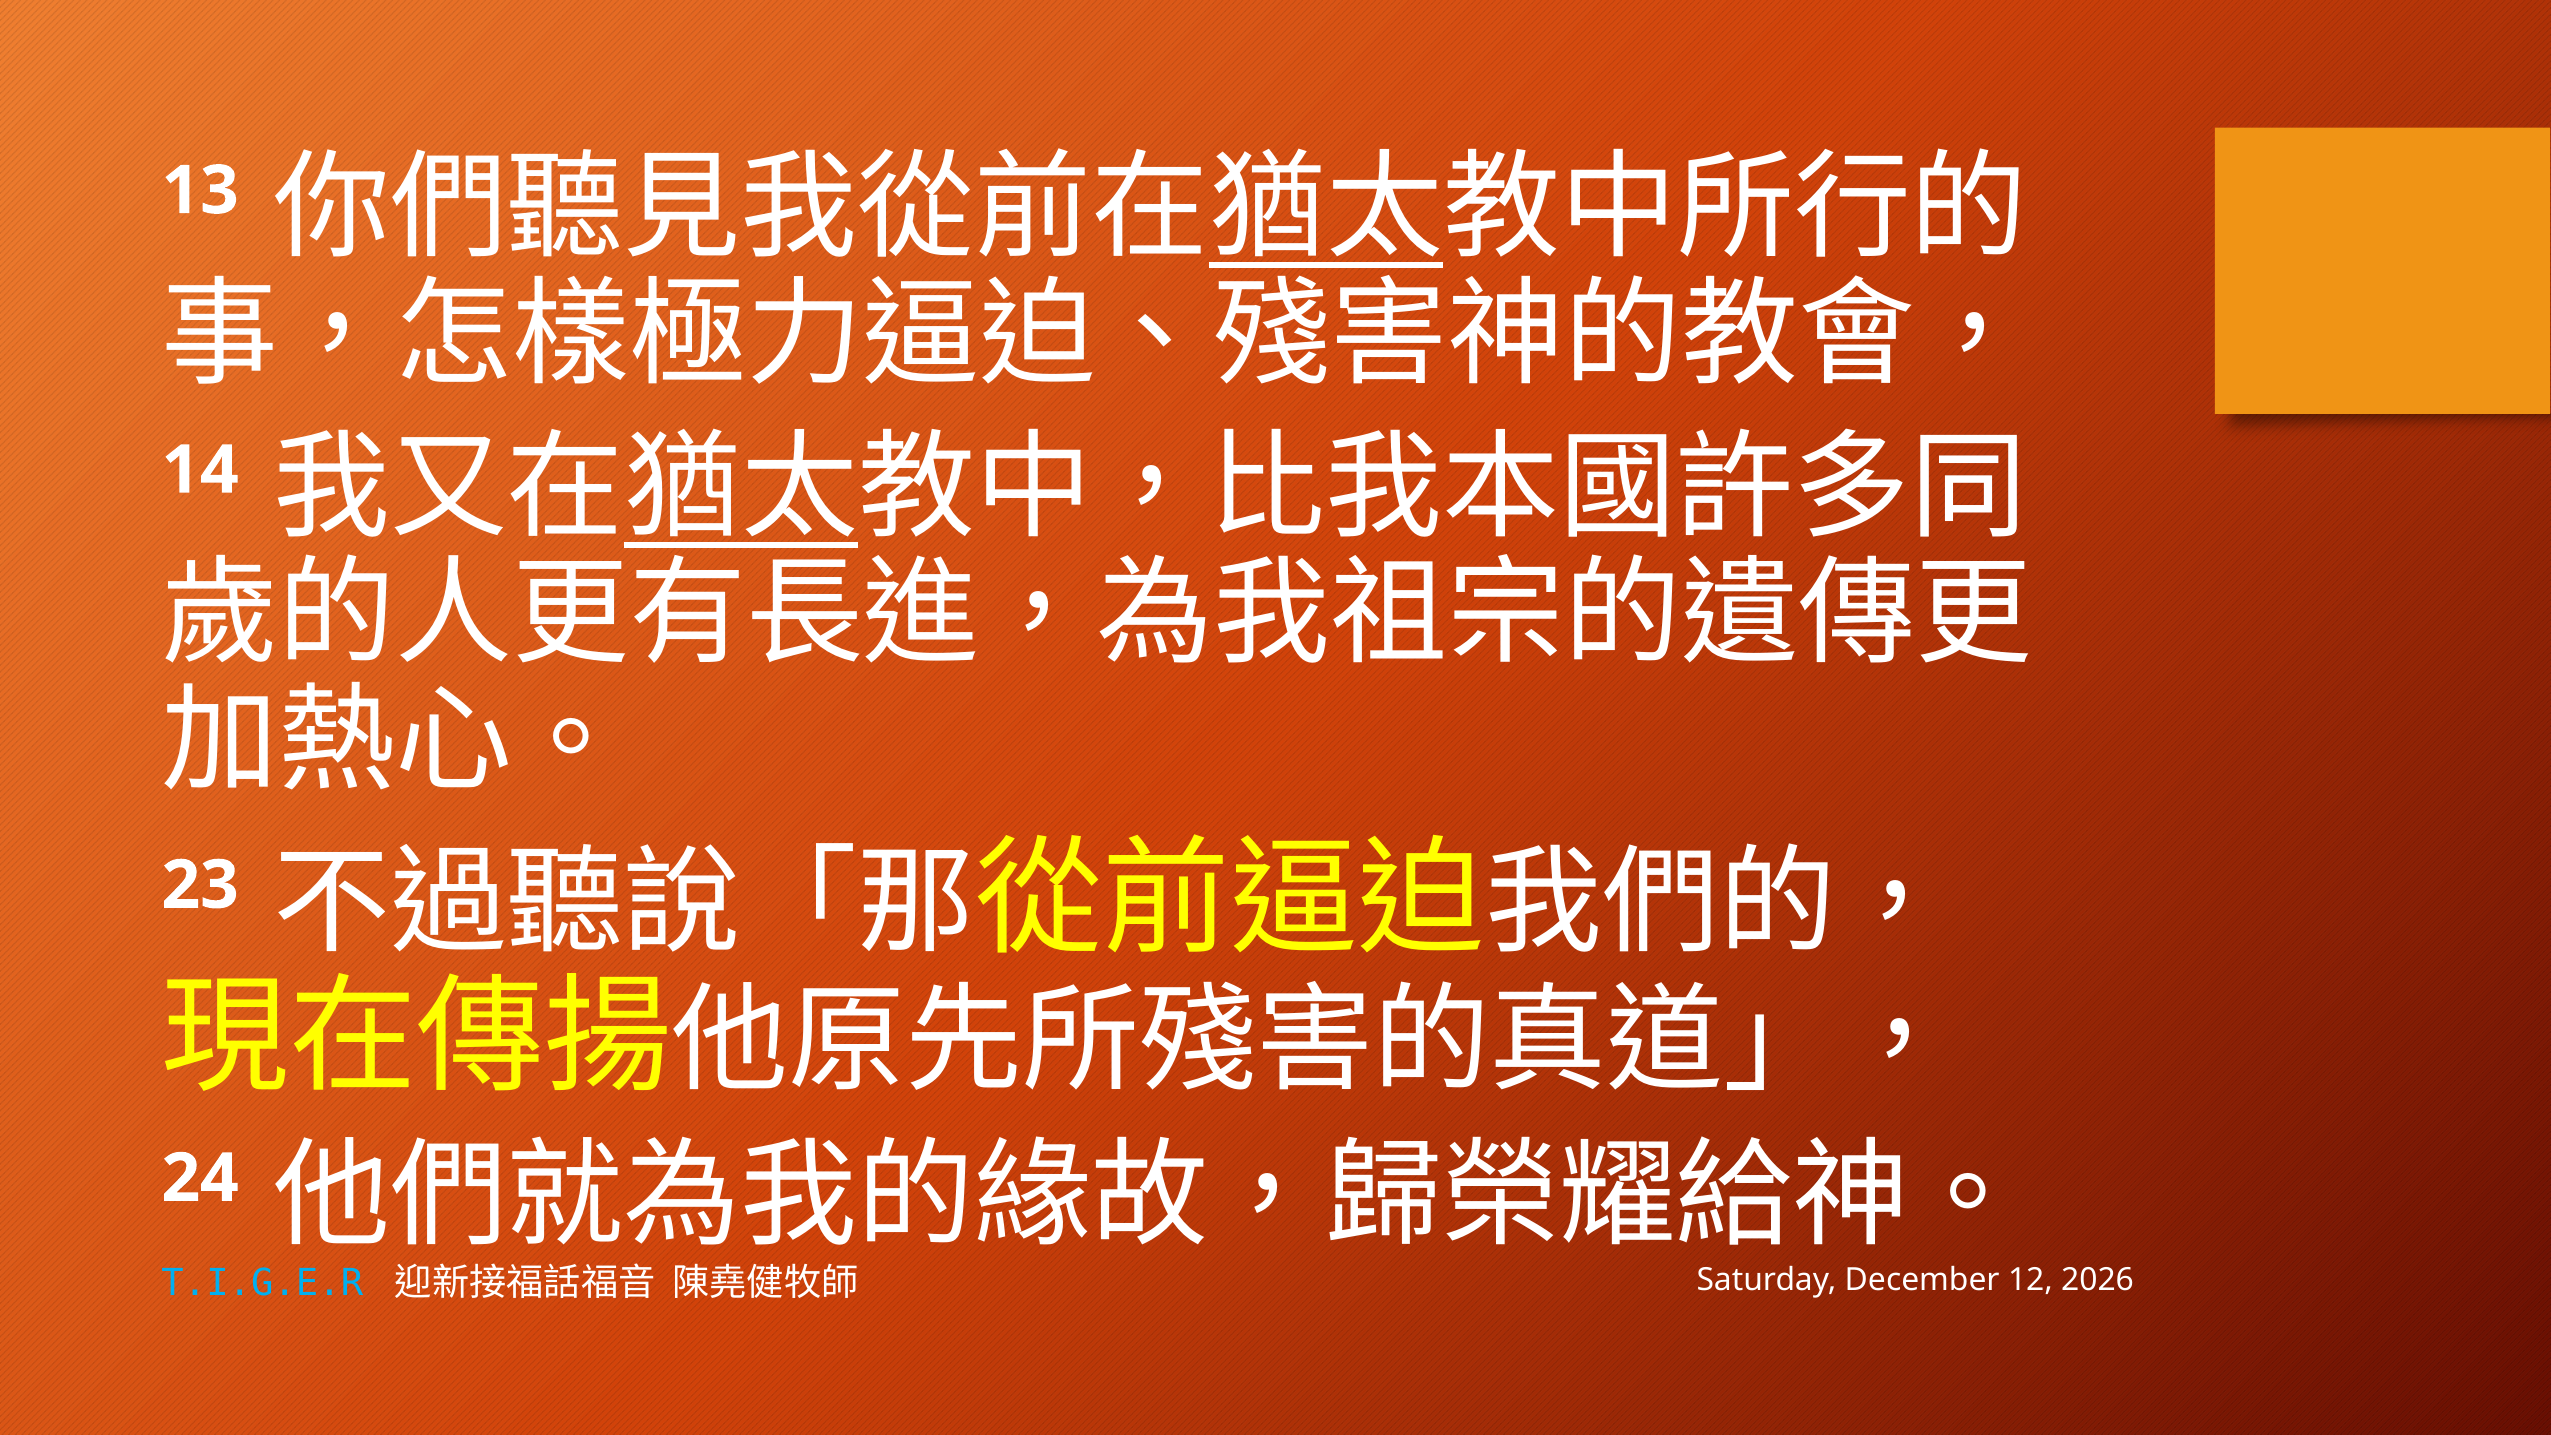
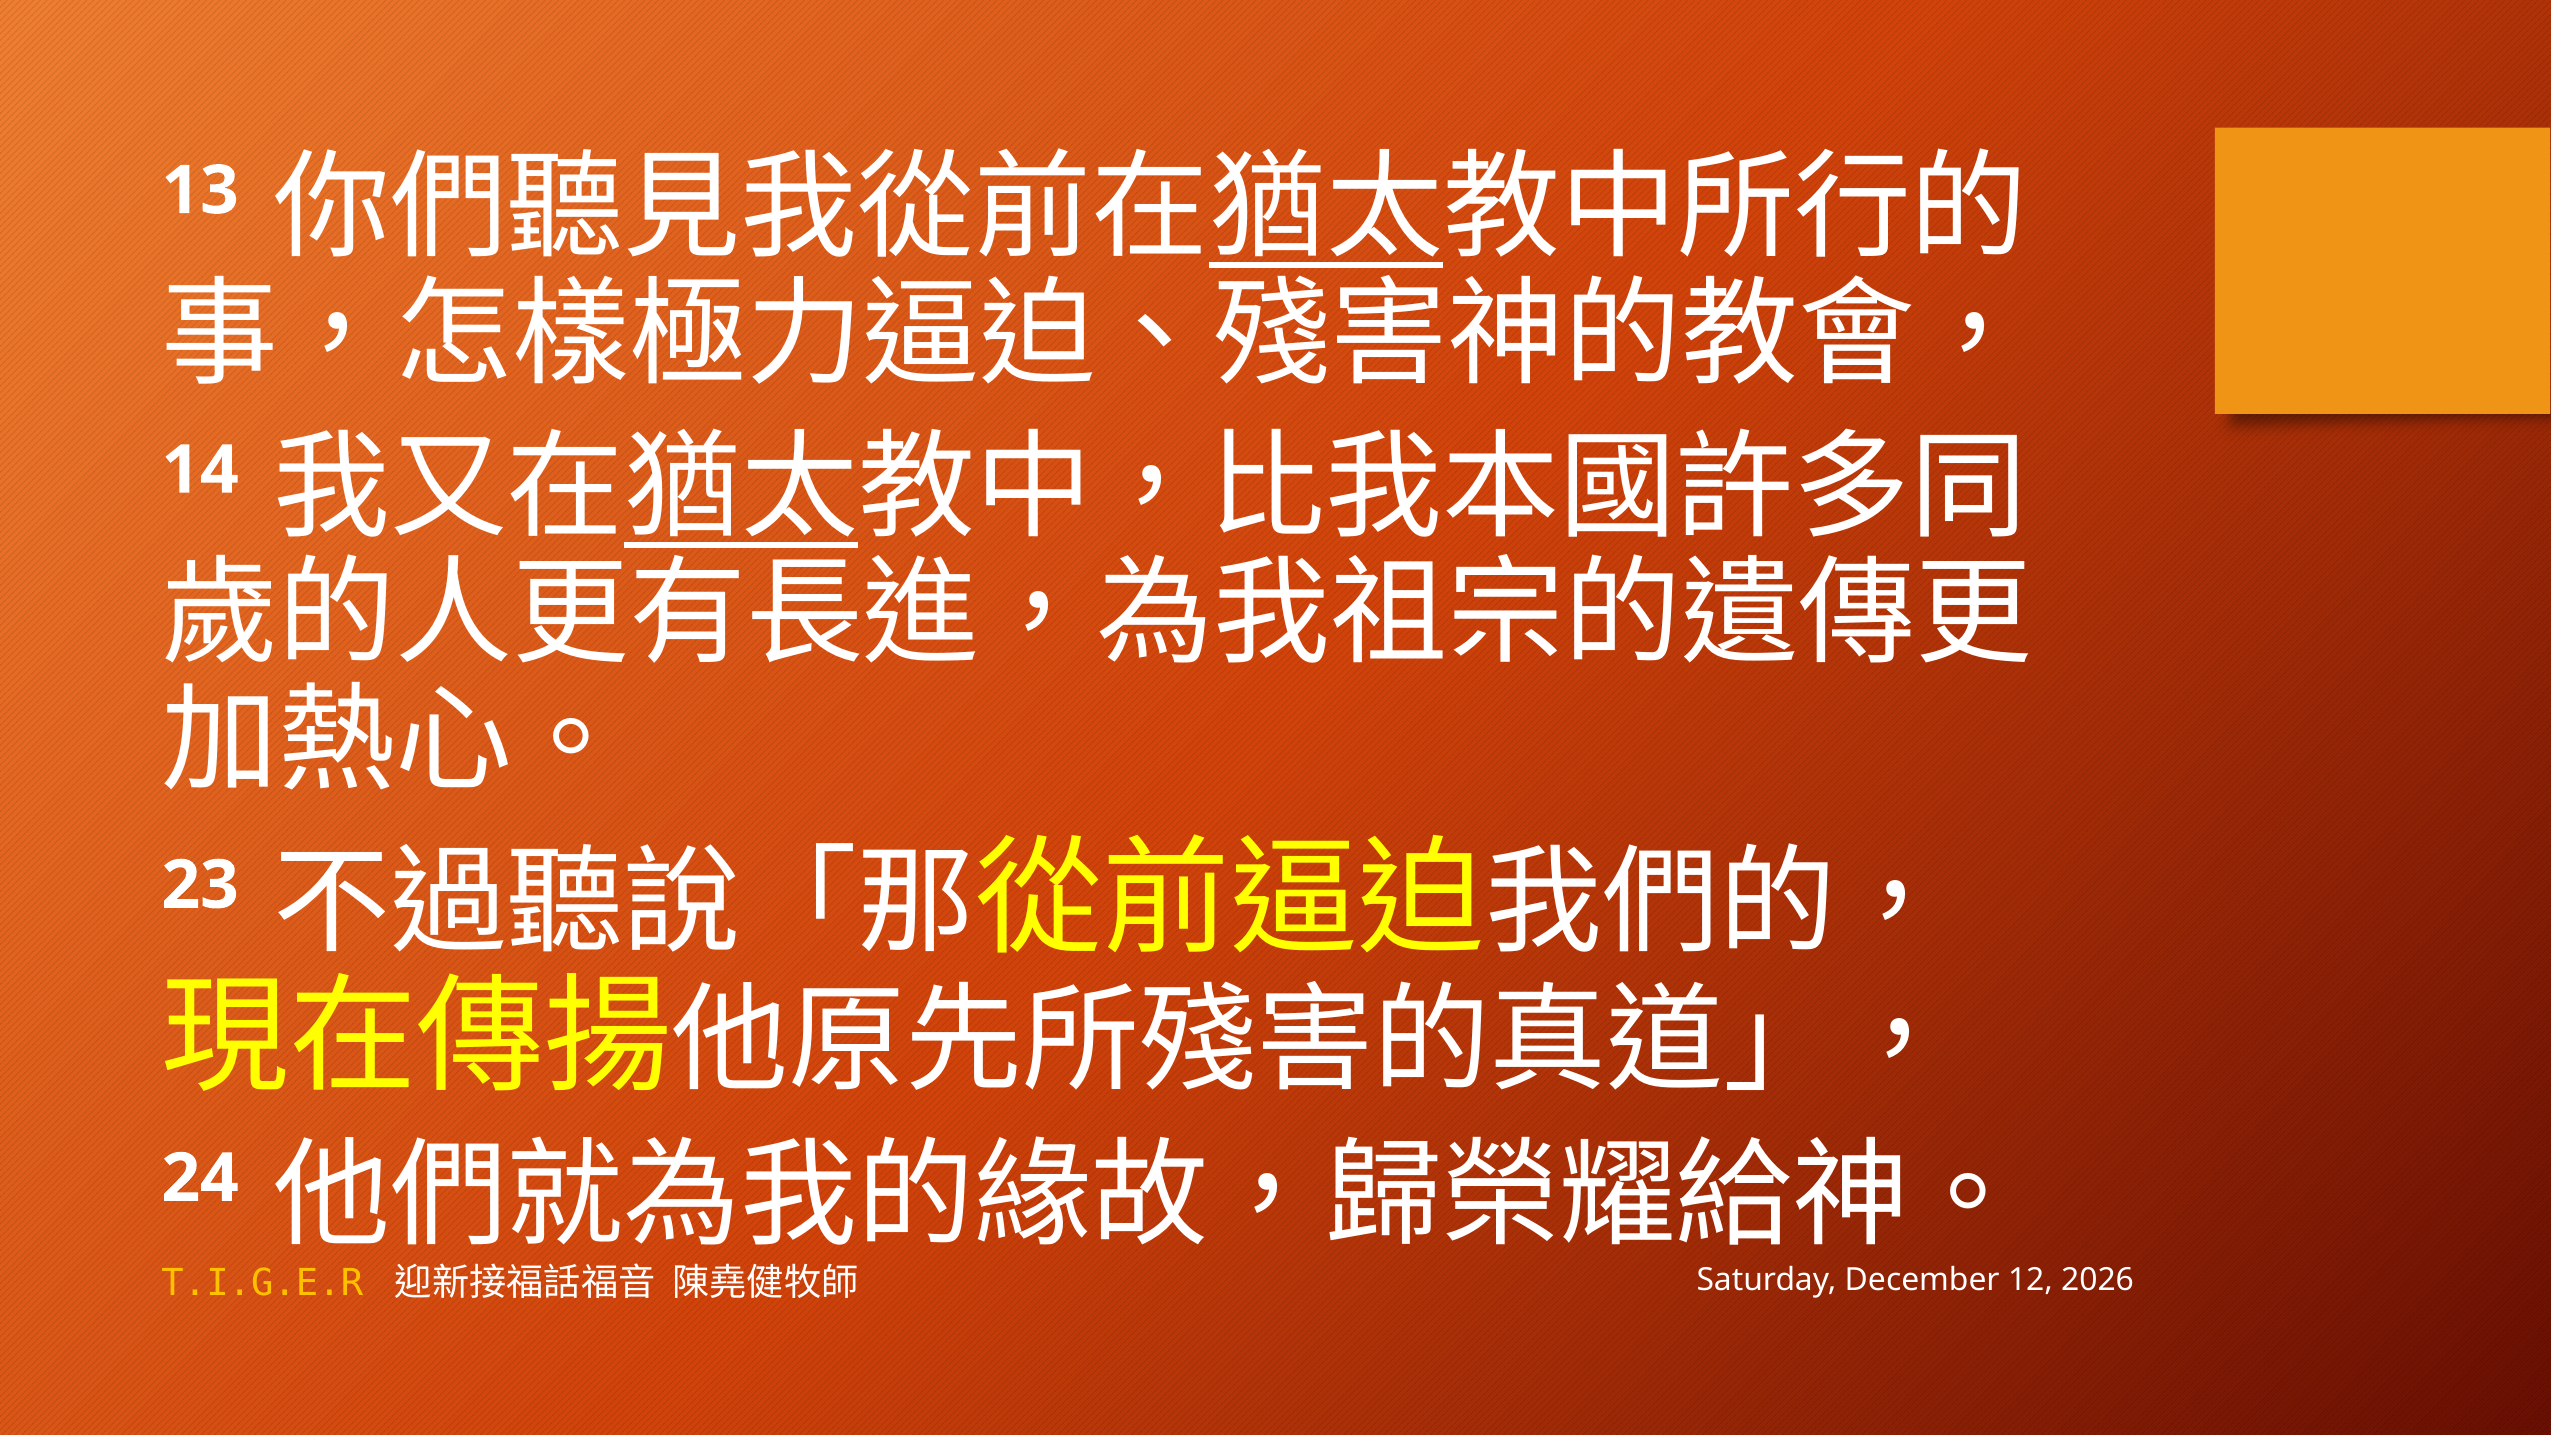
T.I.G.E.R colour: light blue -> yellow (262, 1283)
